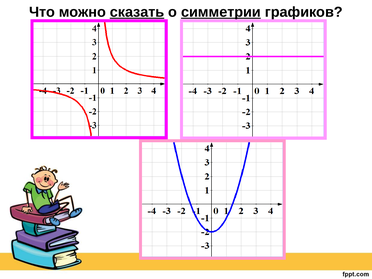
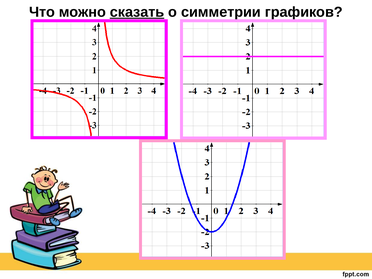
симметрии underline: present -> none (221, 12)
